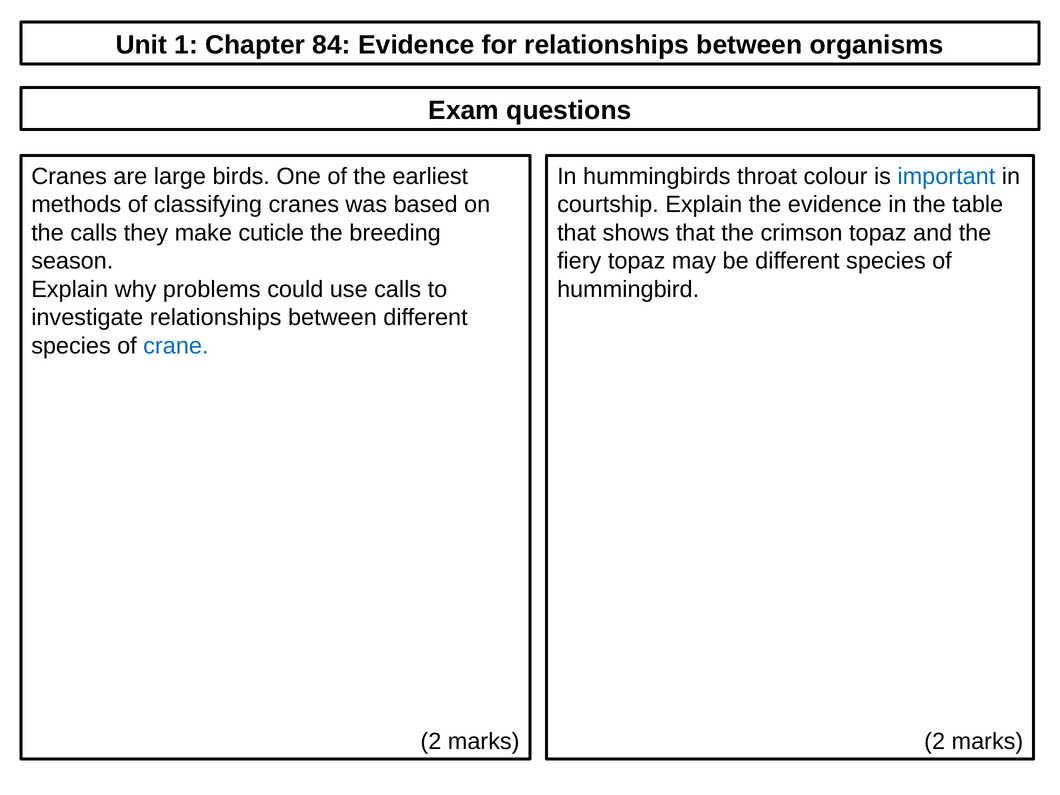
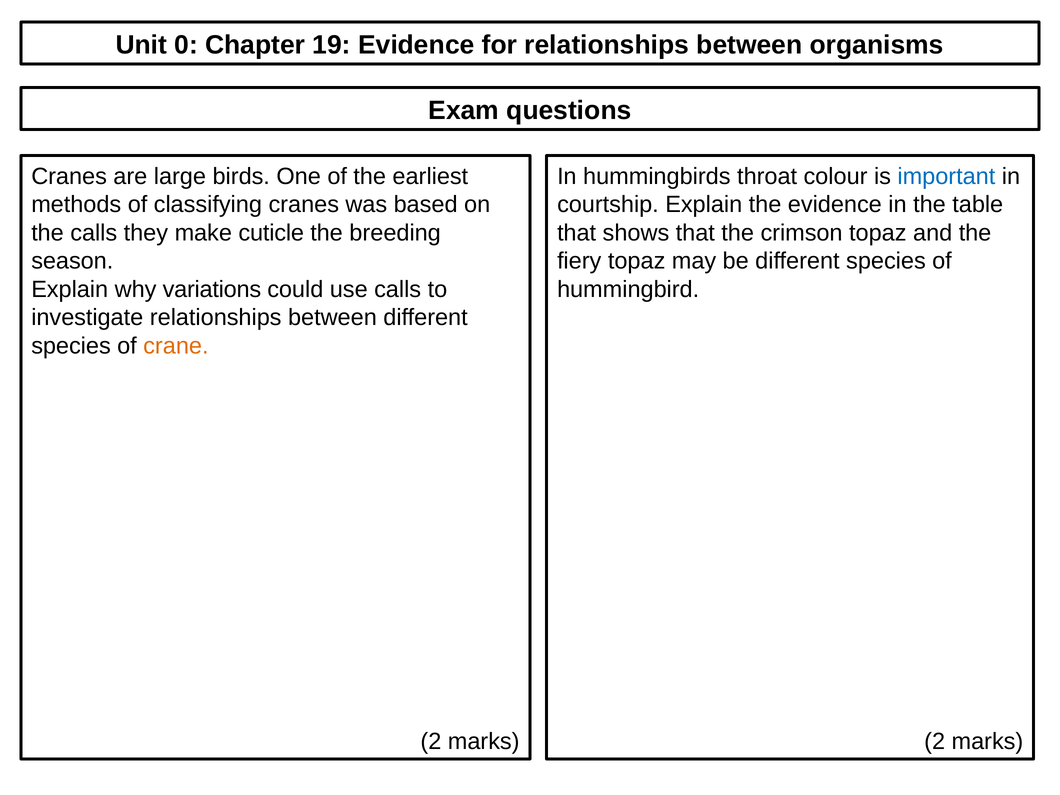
1: 1 -> 0 (186, 45)
84: 84 -> 19 (332, 45)
problems: problems -> variations (212, 289)
crane colour: blue -> orange (176, 346)
